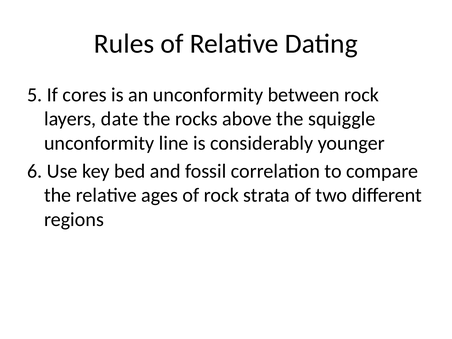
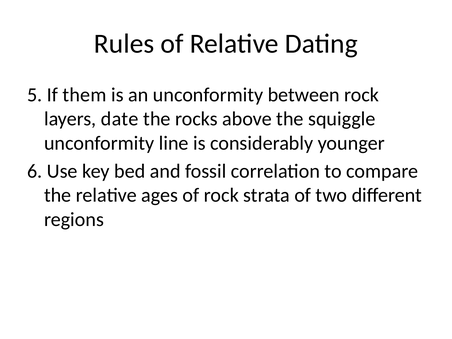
cores: cores -> them (85, 95)
